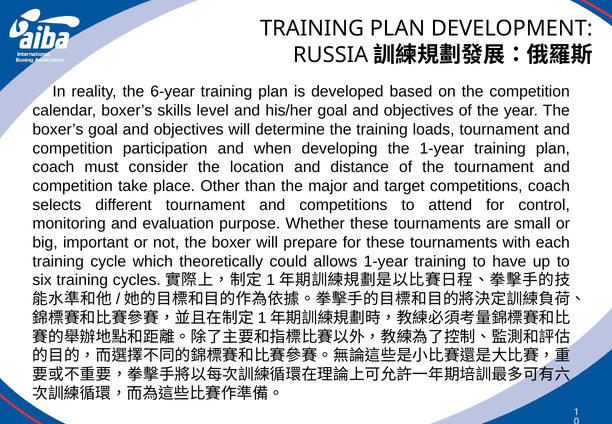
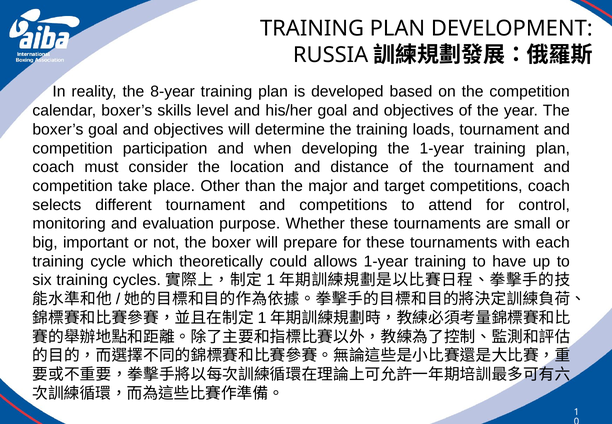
6-year: 6-year -> 8-year (173, 92)
